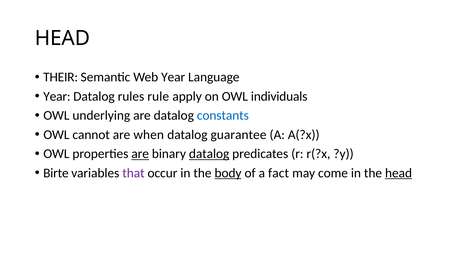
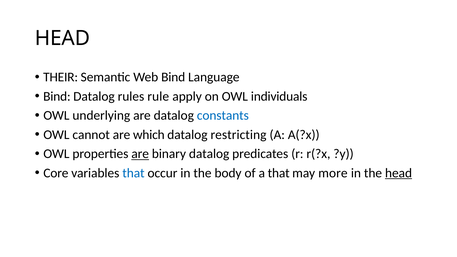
Web Year: Year -> Bind (173, 77)
Year: Year -> Bind (57, 96)
when: when -> which (149, 135)
guarantee: guarantee -> restricting (238, 135)
datalog underline: present -> none (209, 154)
Birte: Birte -> Core (56, 173)
that colour: purple -> blue (133, 173)
body underline: present -> none (228, 173)
a fact: fact -> that (279, 173)
come: come -> more (333, 173)
